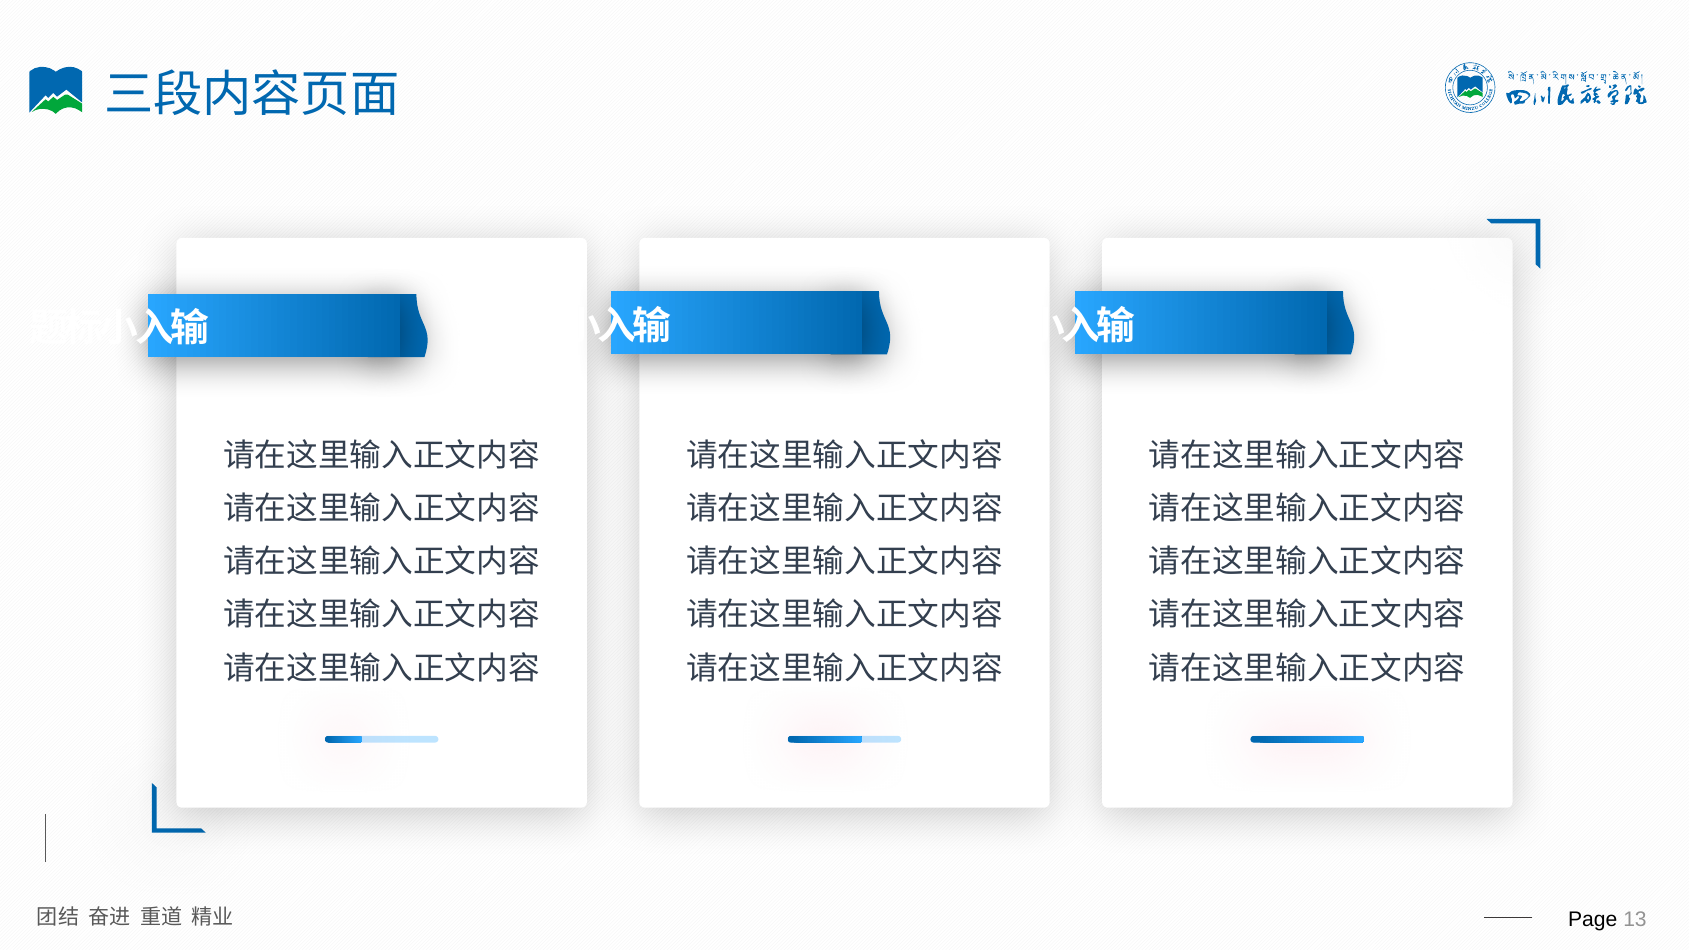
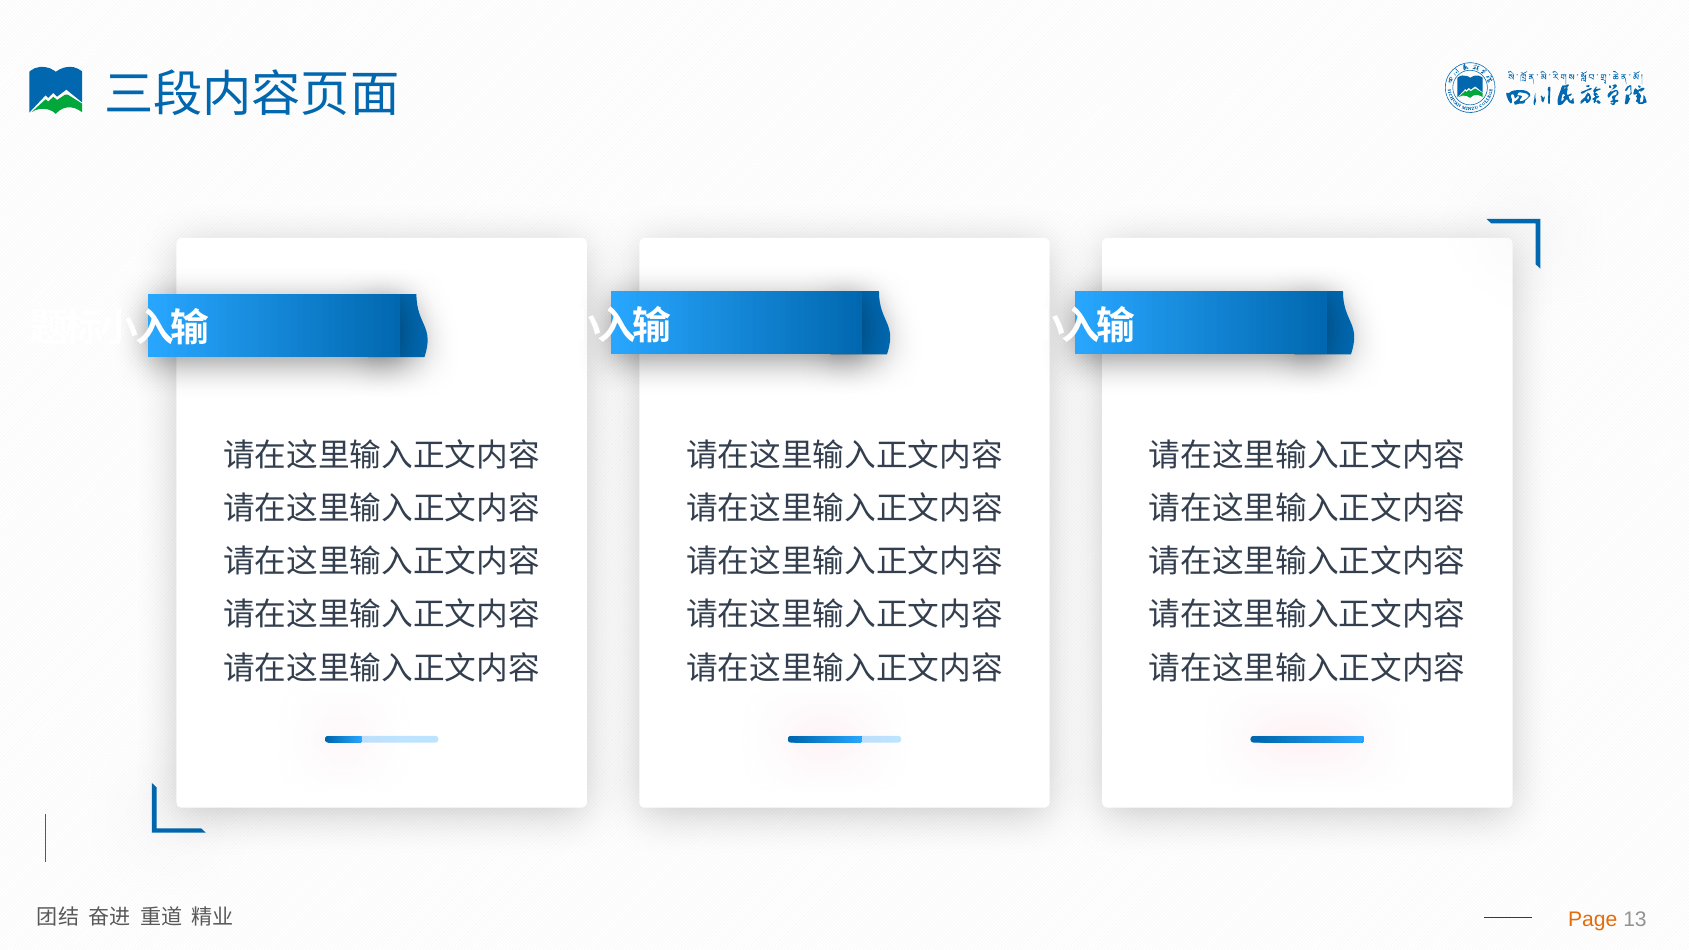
Page colour: black -> orange (1593, 920)
